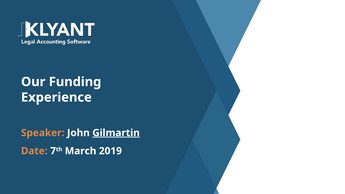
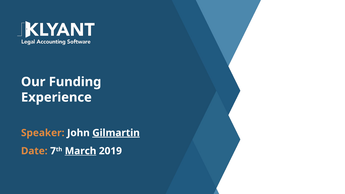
March underline: none -> present (81, 151)
